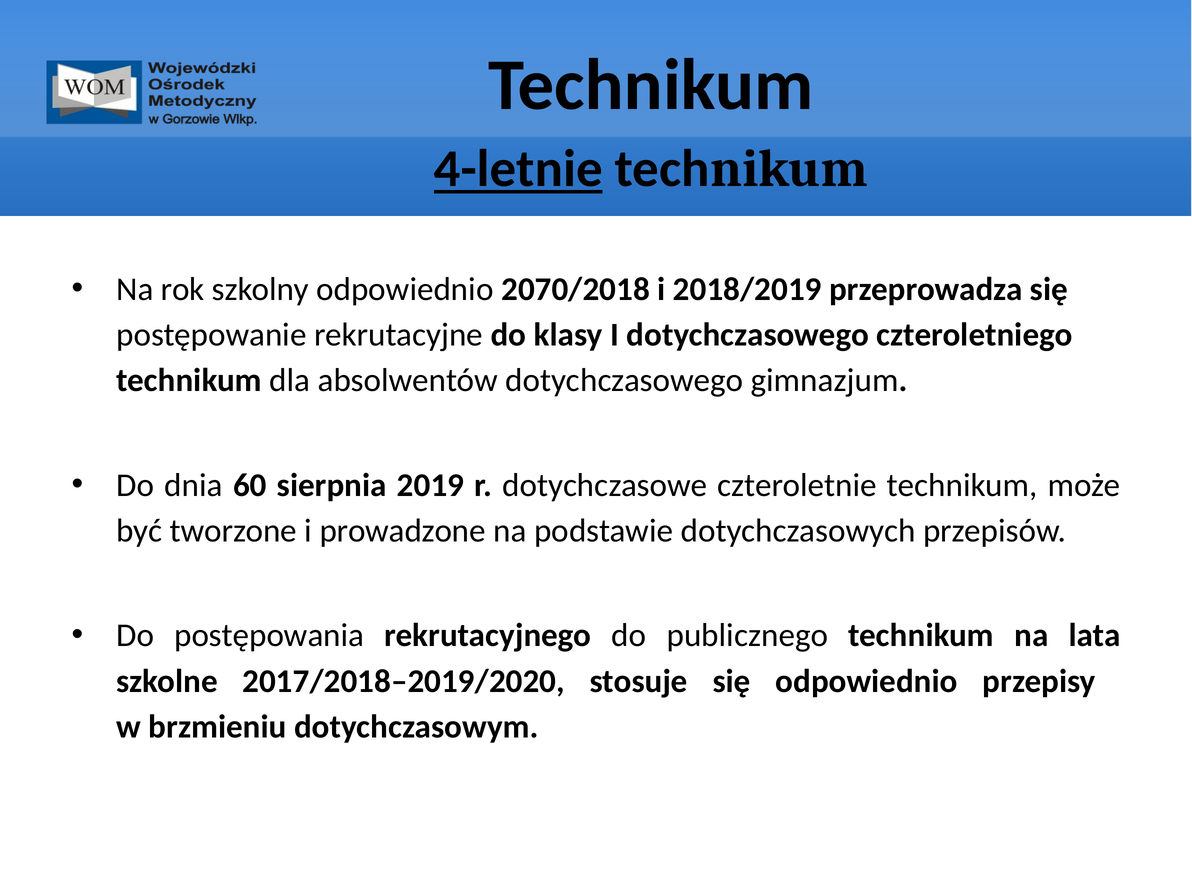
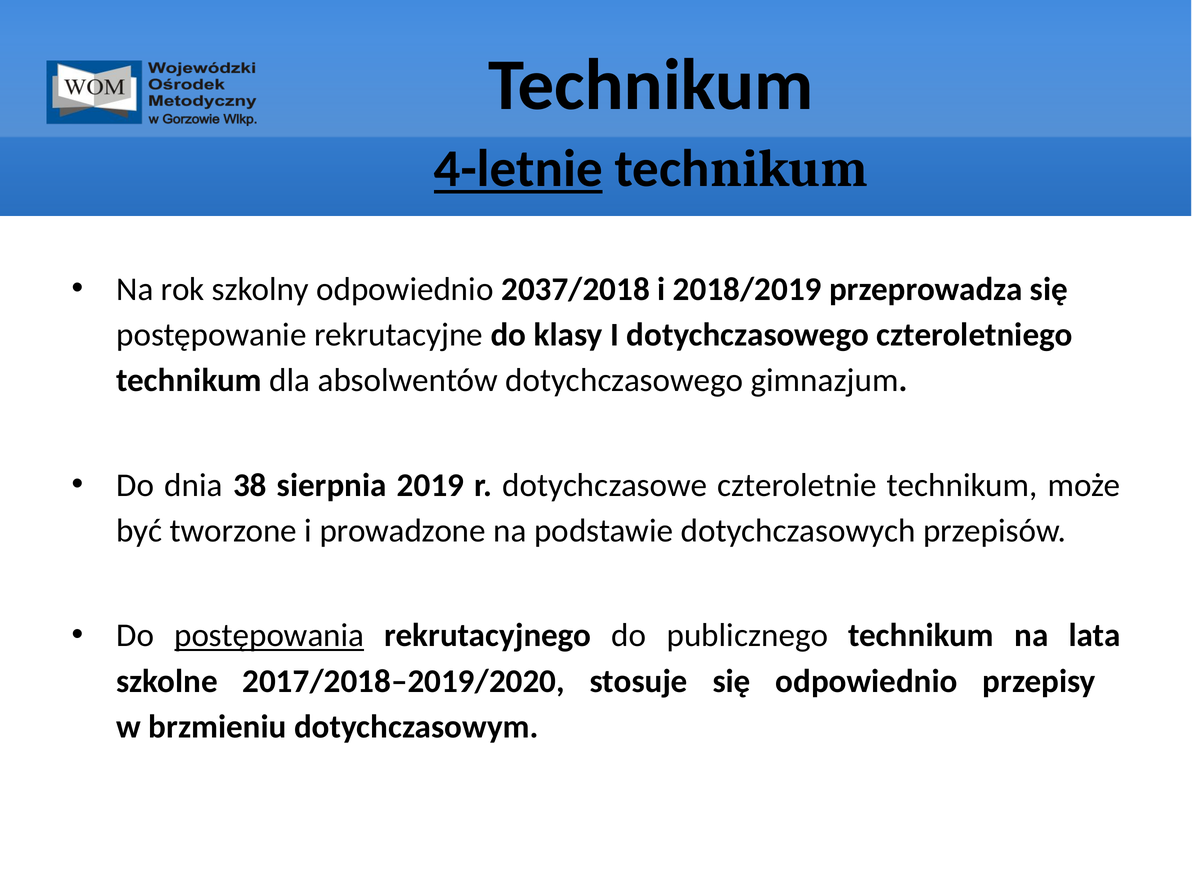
2070/2018: 2070/2018 -> 2037/2018 (576, 289)
60: 60 -> 38 (250, 485)
postępowania underline: none -> present (269, 636)
